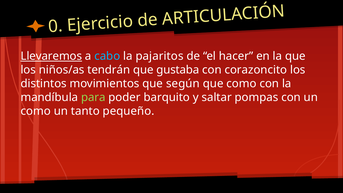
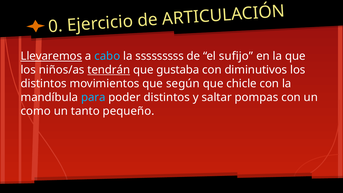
pajaritos: pajaritos -> sssssssss (160, 56)
hacer: hacer -> sufijo (236, 56)
tendrán underline: none -> present (109, 70)
corazoncito: corazoncito -> diminutivos (256, 70)
que como: como -> chicle (242, 84)
para colour: light green -> light blue (93, 97)
poder barquito: barquito -> distintos (167, 97)
